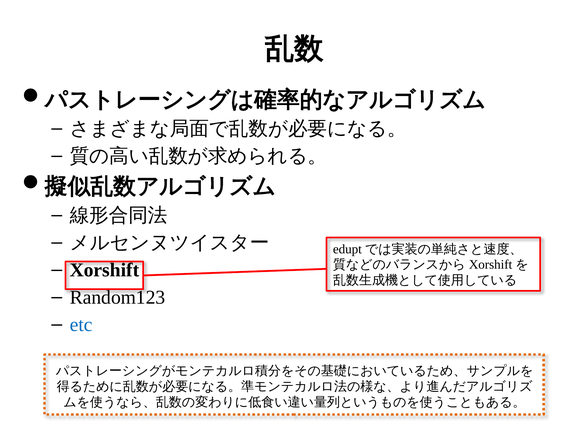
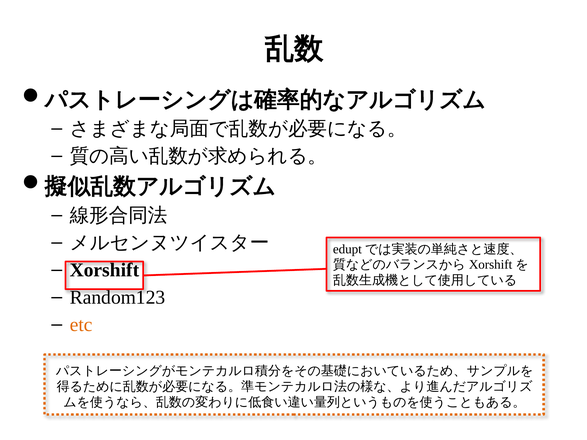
etc colour: blue -> orange (81, 325)
